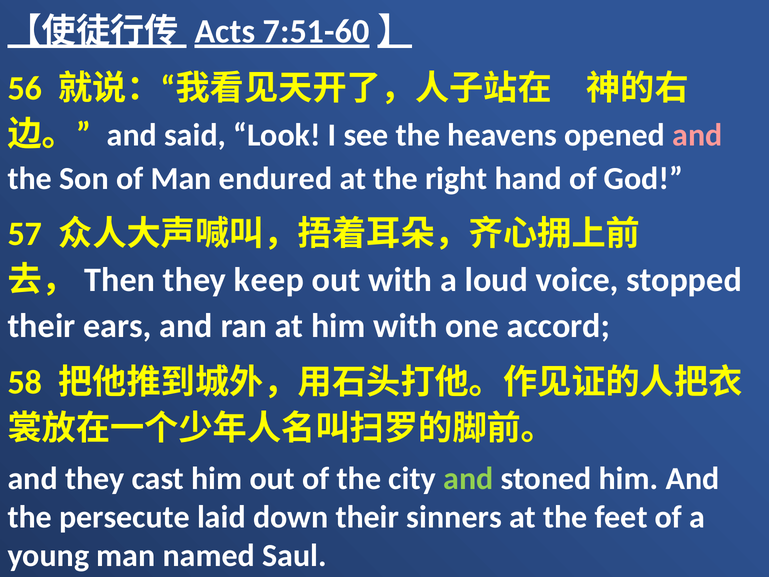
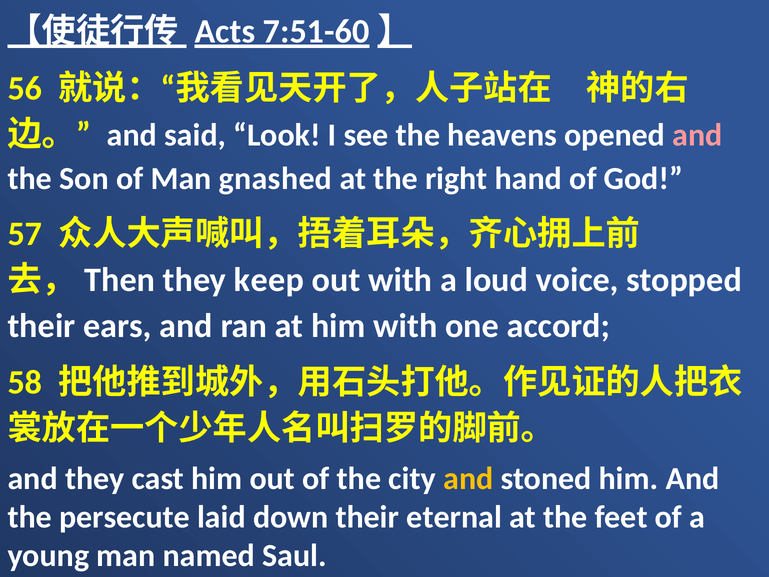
endured: endured -> gnashed (276, 178)
and colour: light green -> yellow (468, 479)
sinners: sinners -> eternal (454, 517)
